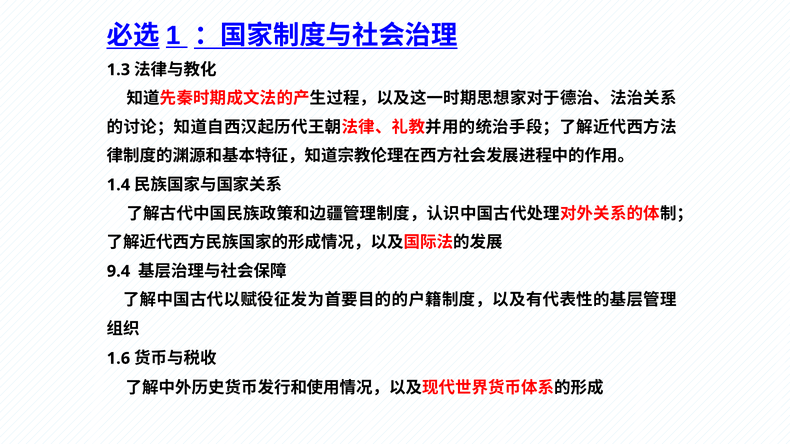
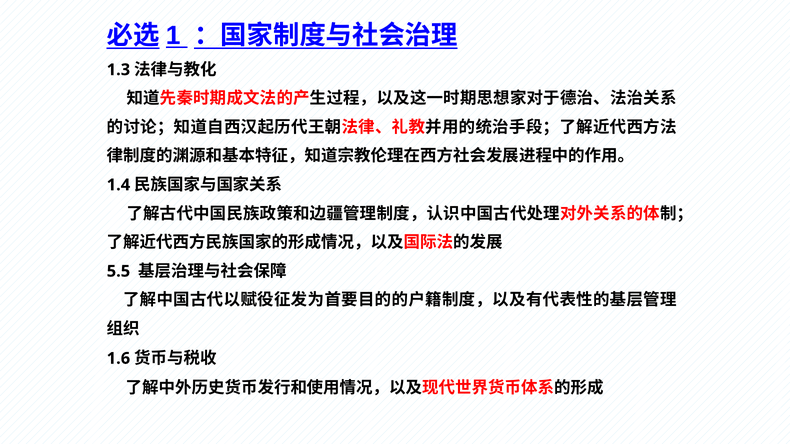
9.4: 9.4 -> 5.5 (118, 271)
